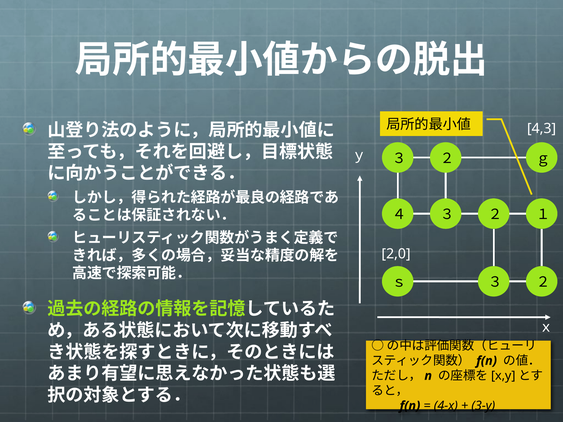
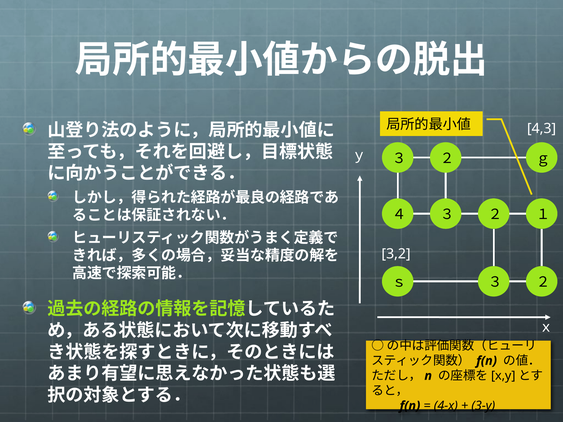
2,0: 2,0 -> 3,2 (396, 254)
